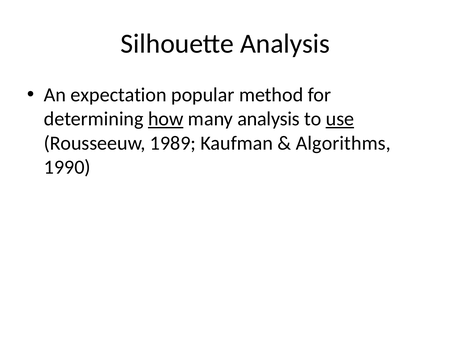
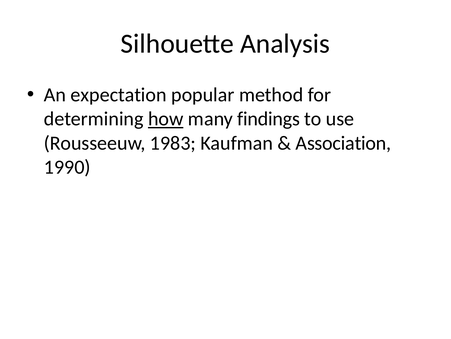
many analysis: analysis -> findings (269, 119)
use underline: present -> none (340, 119)
1989: 1989 -> 1983 (173, 143)
Algorithms: Algorithms -> Association (343, 143)
